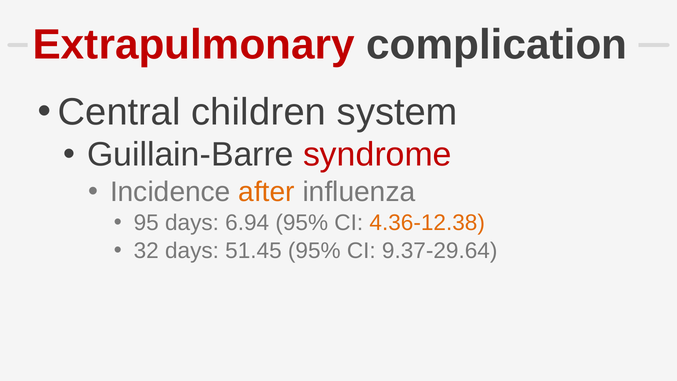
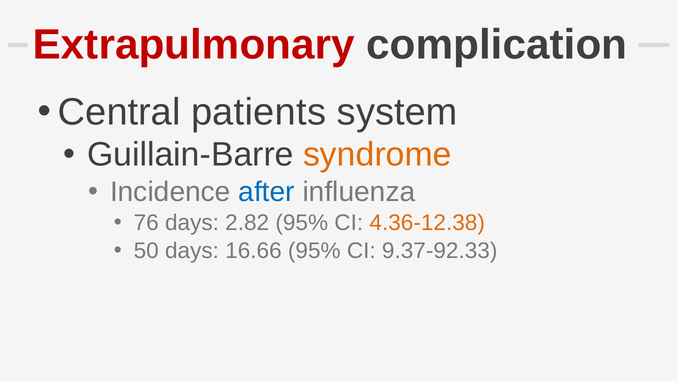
children: children -> patients (259, 112)
syndrome colour: red -> orange (377, 155)
after colour: orange -> blue (267, 192)
95: 95 -> 76 (146, 223)
6.94: 6.94 -> 2.82 (247, 223)
32: 32 -> 50 (146, 251)
51.45: 51.45 -> 16.66 (253, 251)
9.37-29.64: 9.37-29.64 -> 9.37-92.33 (440, 251)
